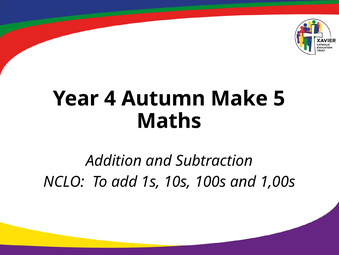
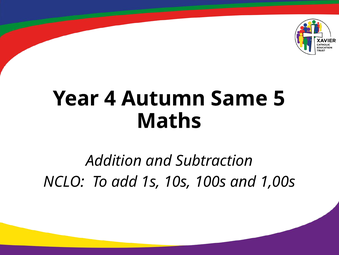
Make: Make -> Same (239, 98)
